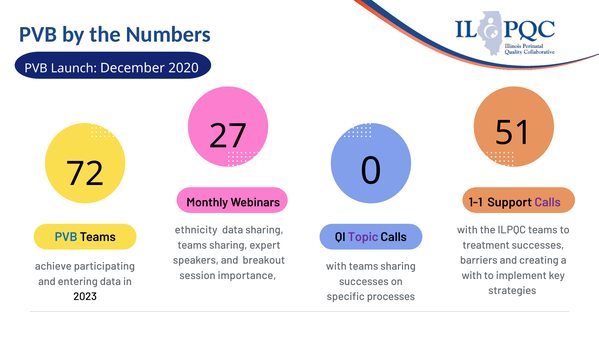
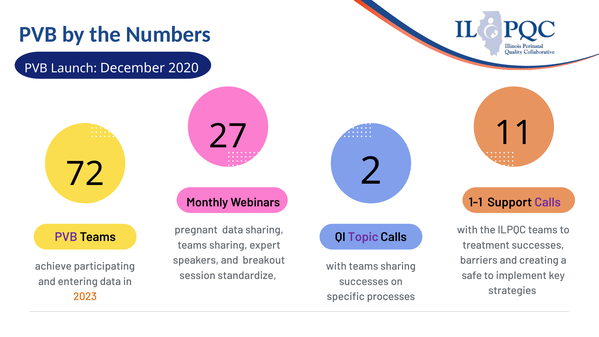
51: 51 -> 11 (514, 133)
0: 0 -> 2 (371, 171)
ethnicity: ethnicity -> pregnant (196, 230)
PVB colour: blue -> purple (66, 237)
importance: importance -> standardize (247, 275)
with: with -> safe (472, 275)
2023 colour: black -> orange (85, 297)
